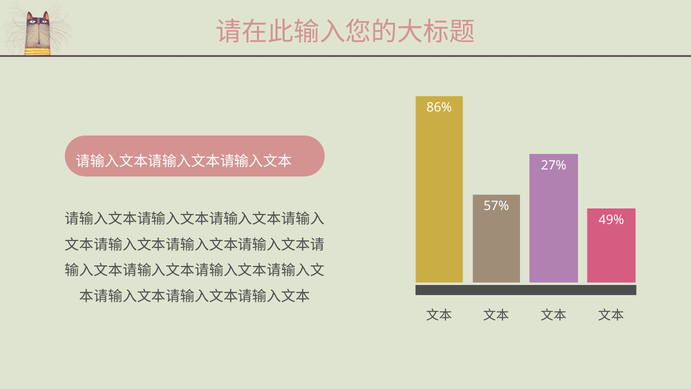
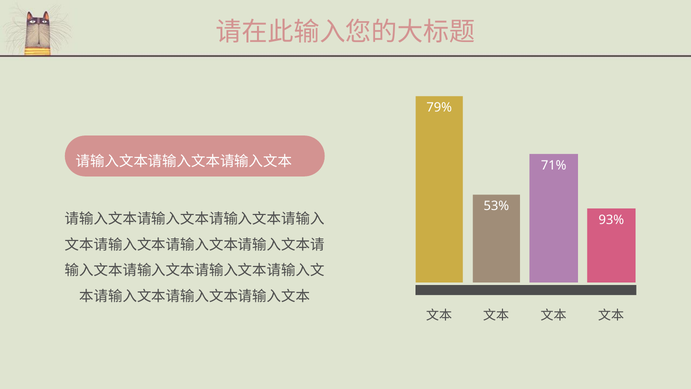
86%: 86% -> 79% (439, 107)
27%: 27% -> 71% (554, 165)
57%: 57% -> 53% (496, 206)
49%: 49% -> 93% (611, 220)
